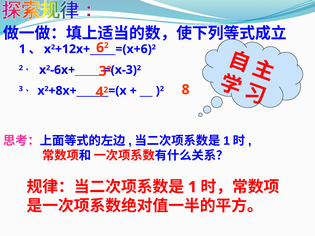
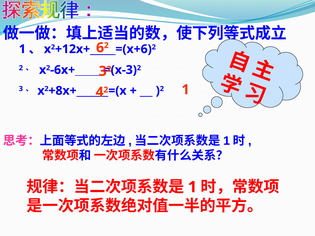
8: 8 -> 1 (186, 90)
